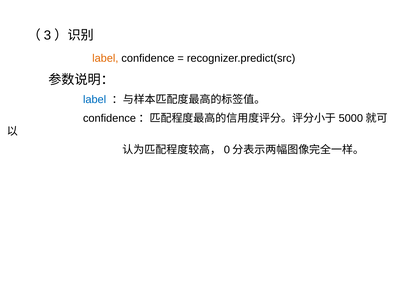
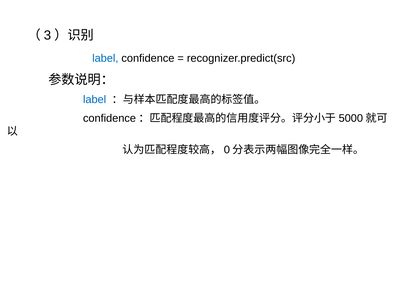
label colour: orange -> blue (105, 58)
